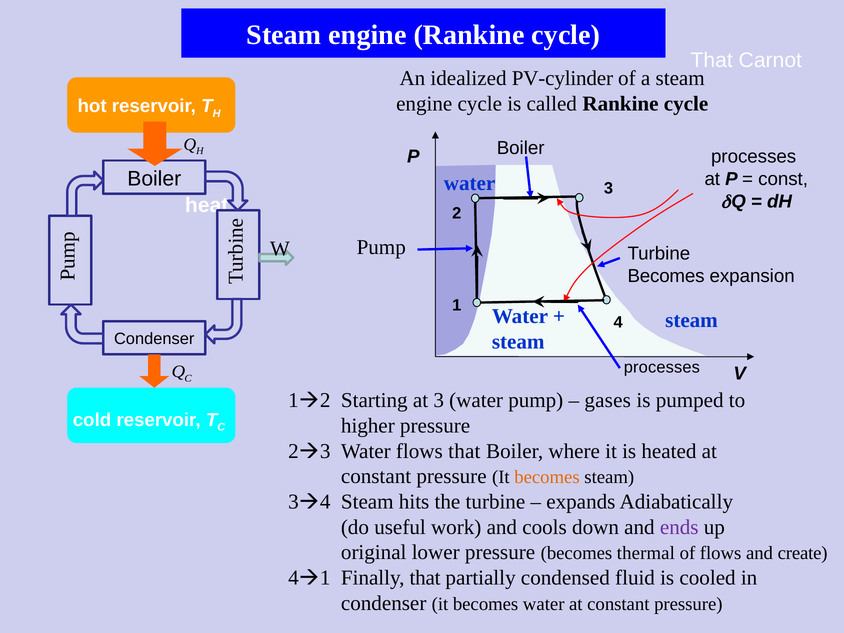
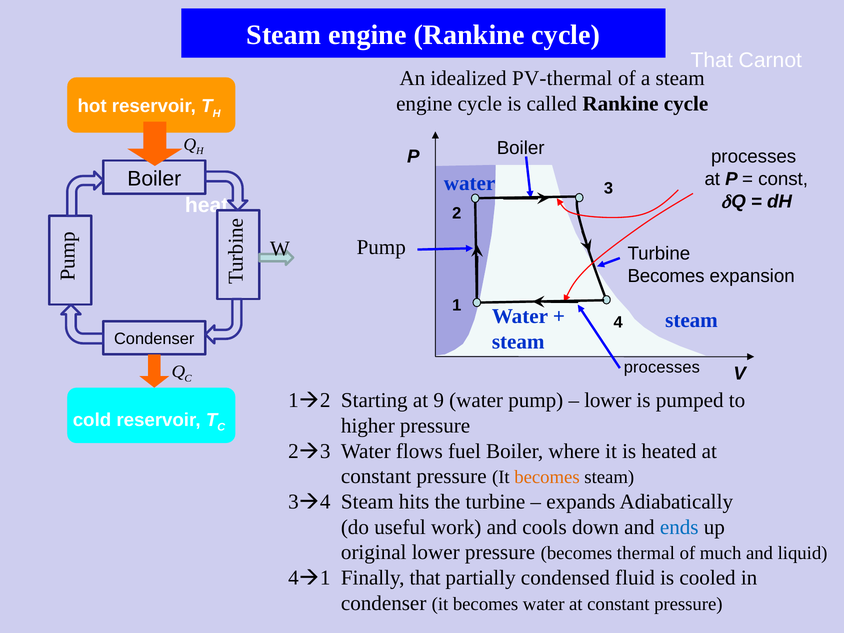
PV-cylinder: PV-cylinder -> PV-thermal (562, 78)
at 3: 3 -> 9 (439, 400)
gases: gases -> lower (608, 400)
flows that: that -> fuel (464, 451)
ends colour: purple -> blue (679, 527)
of flows: flows -> much (721, 553)
create: create -> liquid (803, 553)
